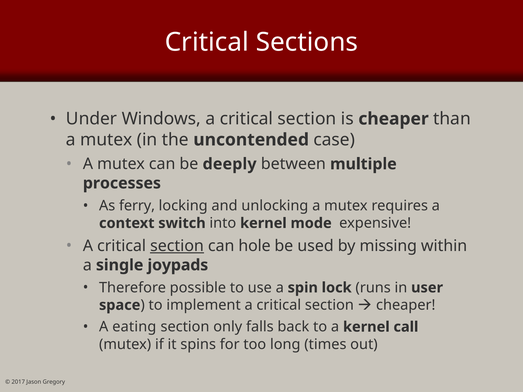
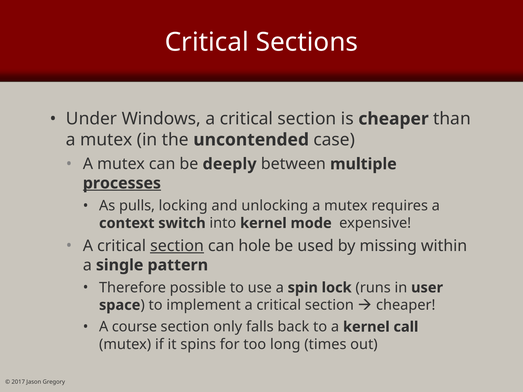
processes underline: none -> present (122, 183)
ferry: ferry -> pulls (137, 206)
joypads: joypads -> pattern (178, 265)
eating: eating -> course (134, 327)
